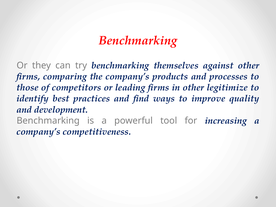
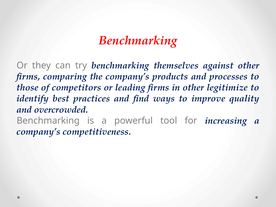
development: development -> overcrowded (61, 110)
